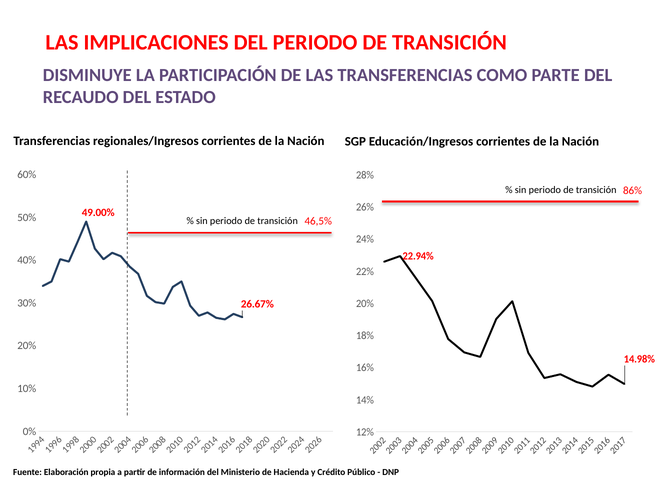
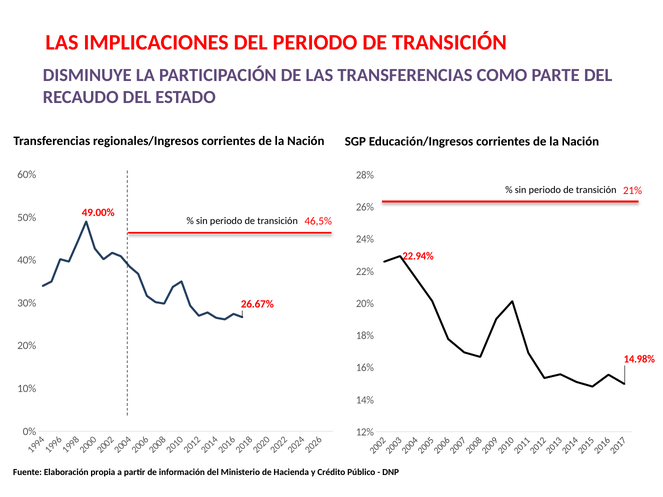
86%: 86% -> 21% (633, 190)
